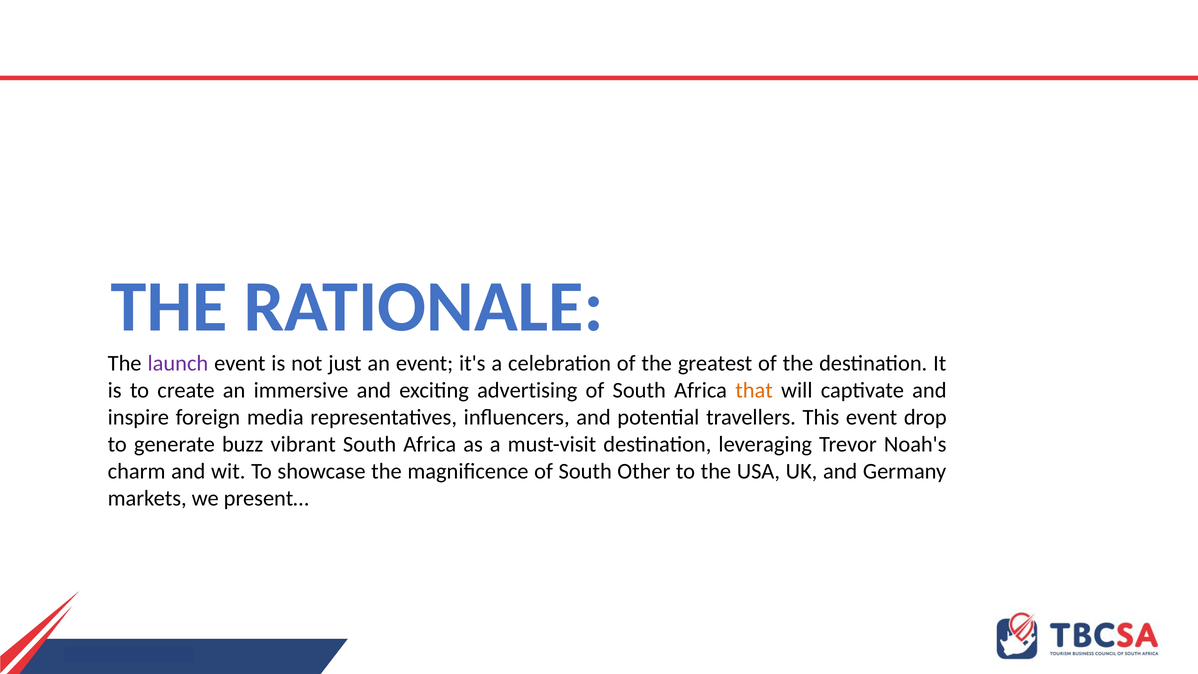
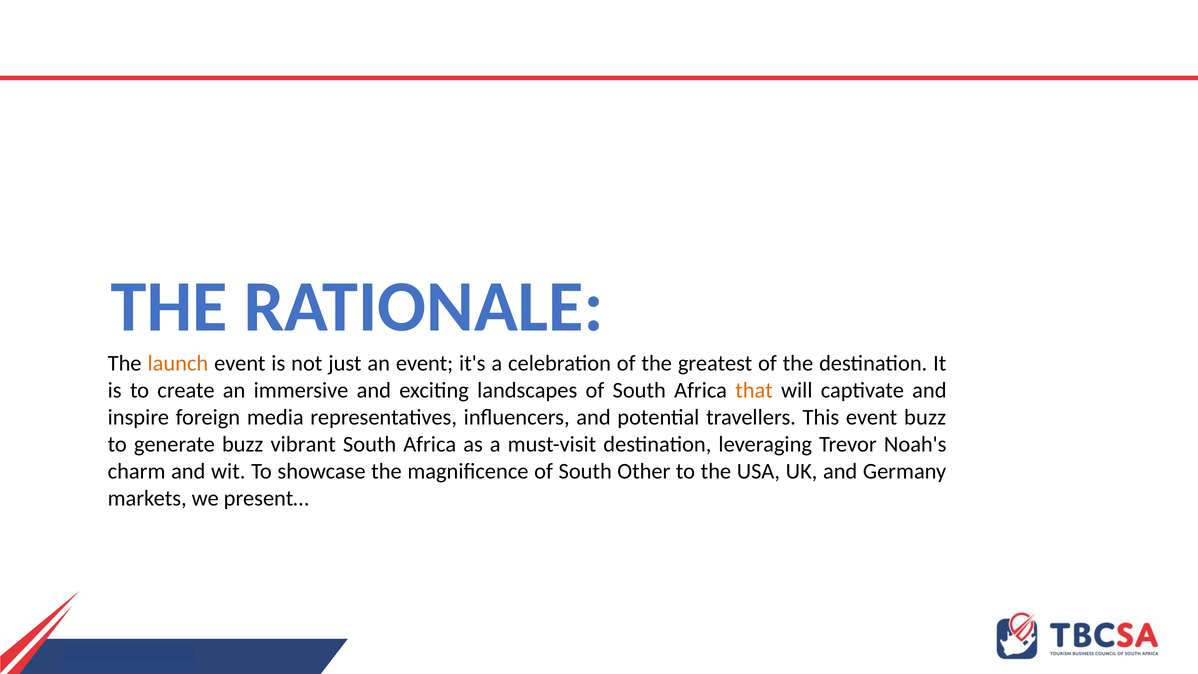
launch colour: purple -> orange (178, 363)
advertising: advertising -> landscapes (527, 390)
event drop: drop -> buzz (925, 417)
